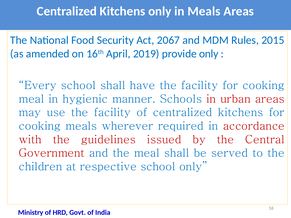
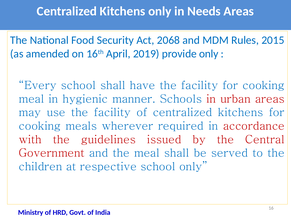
in Meals: Meals -> Needs (204, 11)
2067: 2067 -> 2068 (168, 40)
